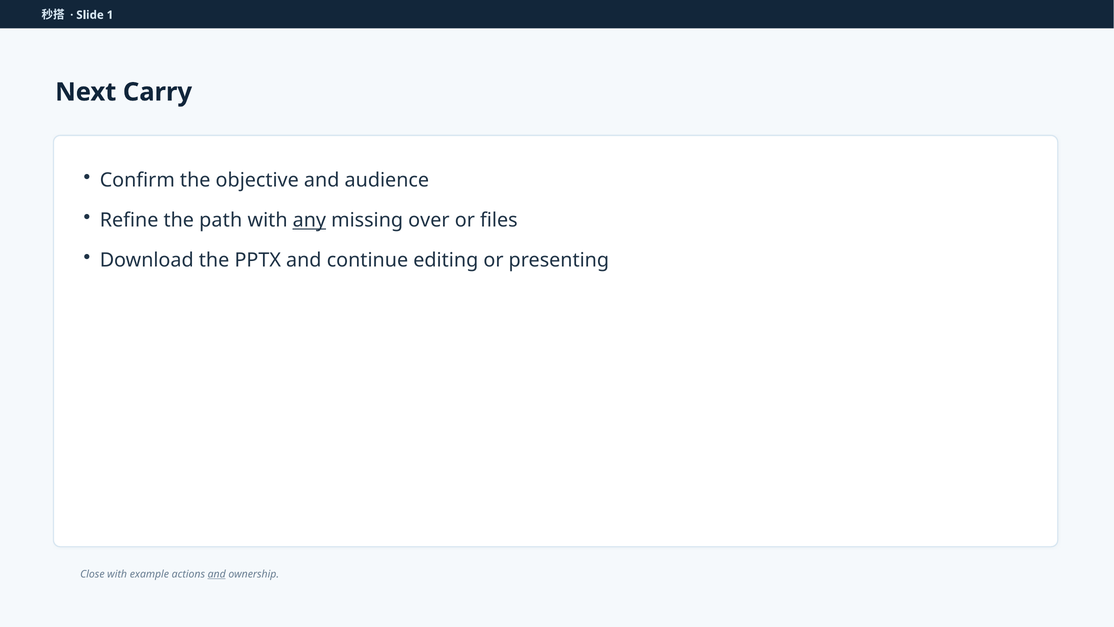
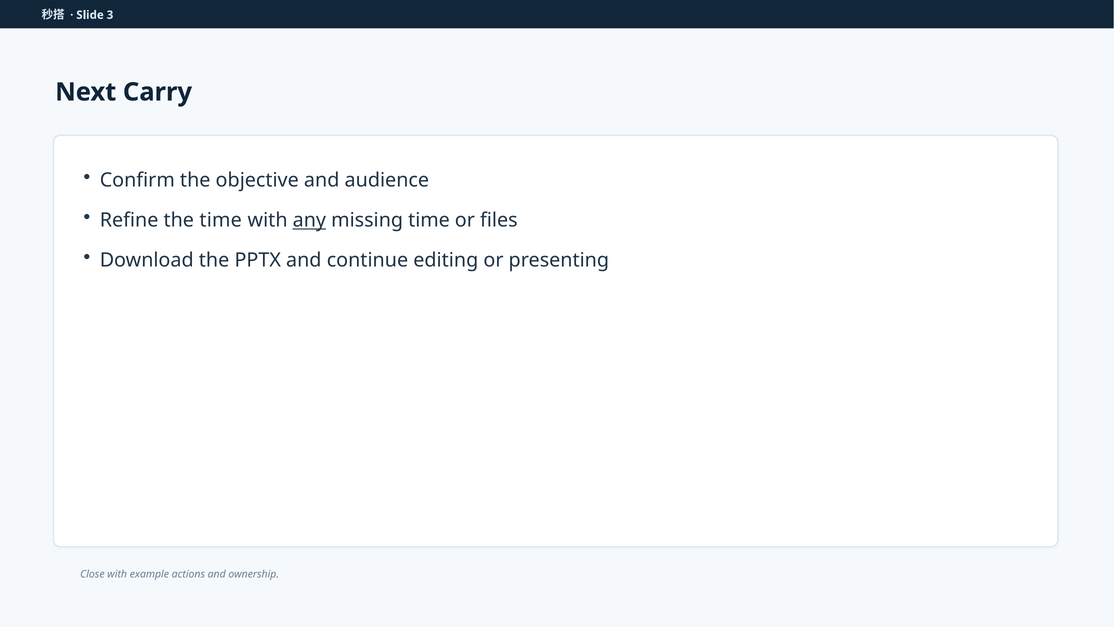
1: 1 -> 3 (110, 15)
the path: path -> time (221, 220)
missing over: over -> time (429, 220)
and underline: present -> none (217, 574)
